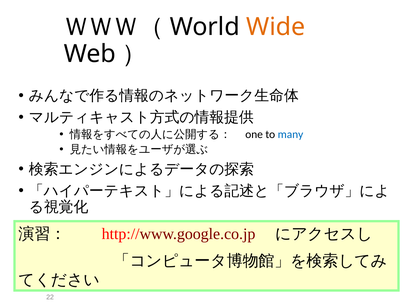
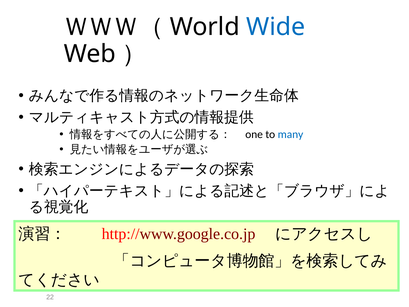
Wide colour: orange -> blue (276, 27)
